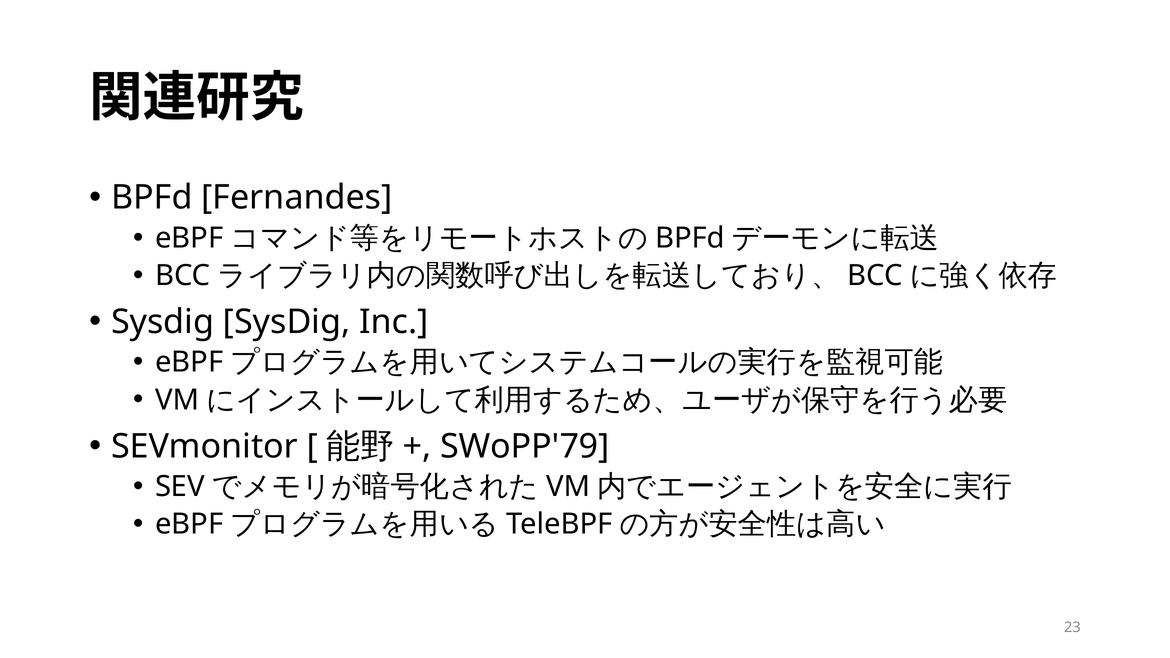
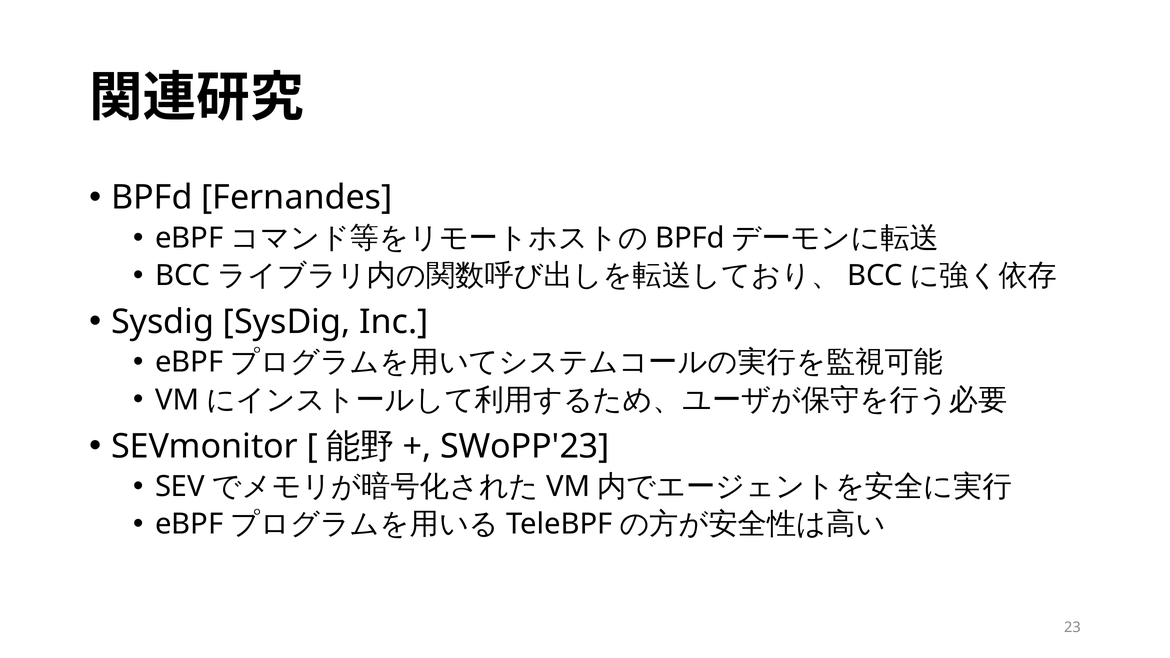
SWoPP'79: SWoPP'79 -> SWoPP'23 (525, 446)
